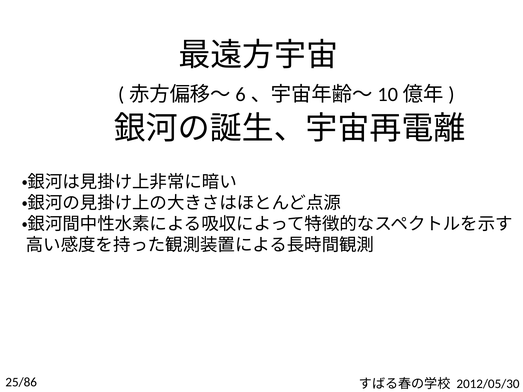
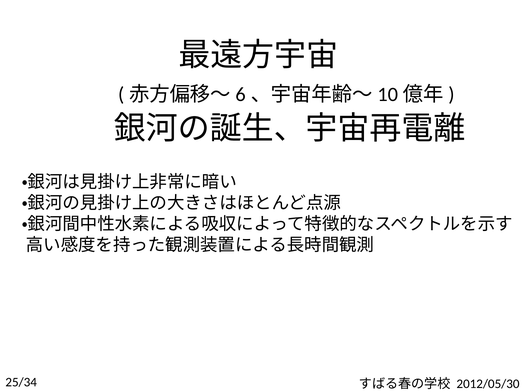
25/86: 25/86 -> 25/34 (21, 382)
